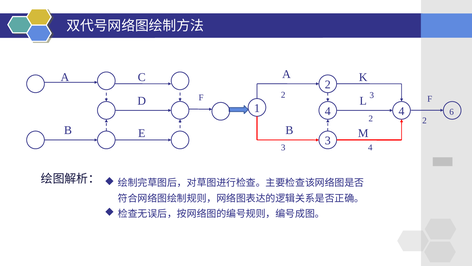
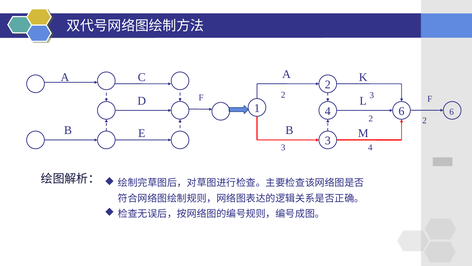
4 4: 4 -> 6 (402, 111)
